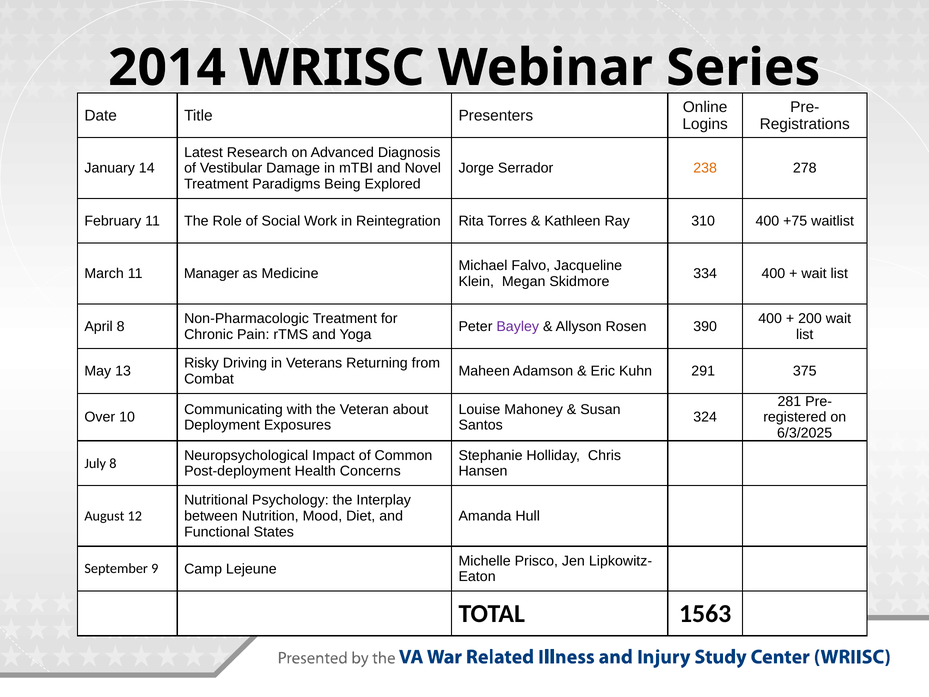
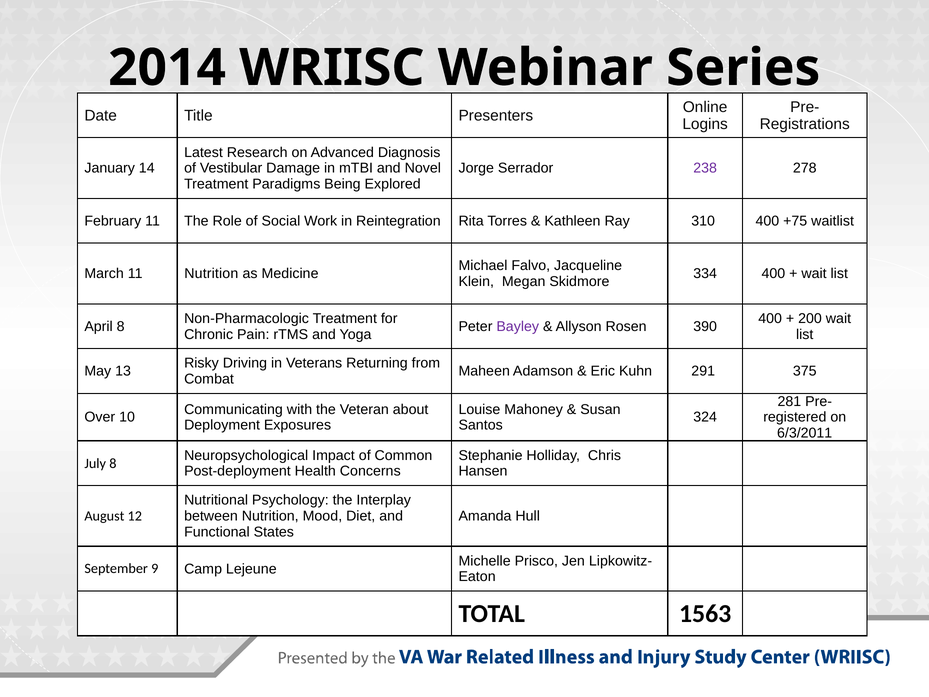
238 colour: orange -> purple (705, 168)
11 Manager: Manager -> Nutrition (211, 274)
6/3/2025: 6/3/2025 -> 6/3/2011 (805, 433)
